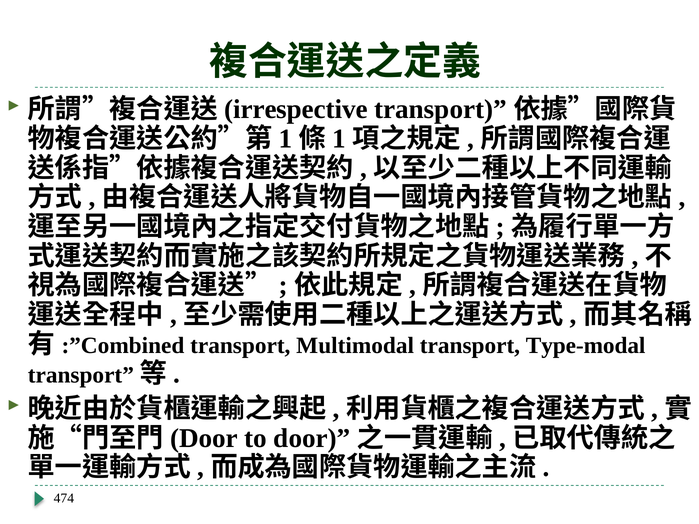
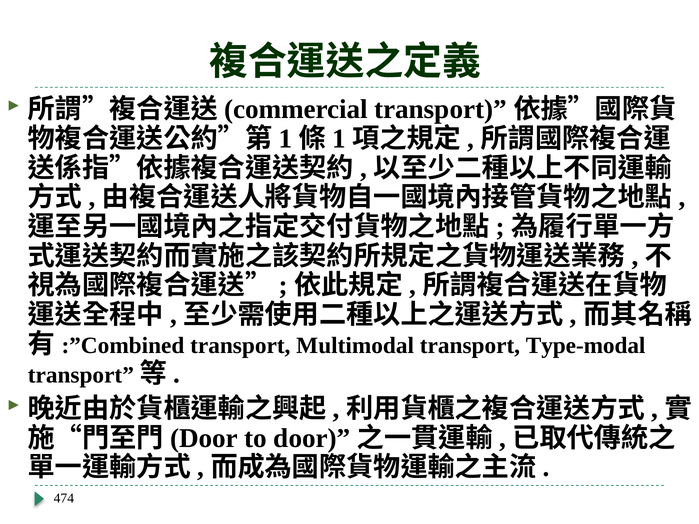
irrespective: irrespective -> commercial (296, 109)
